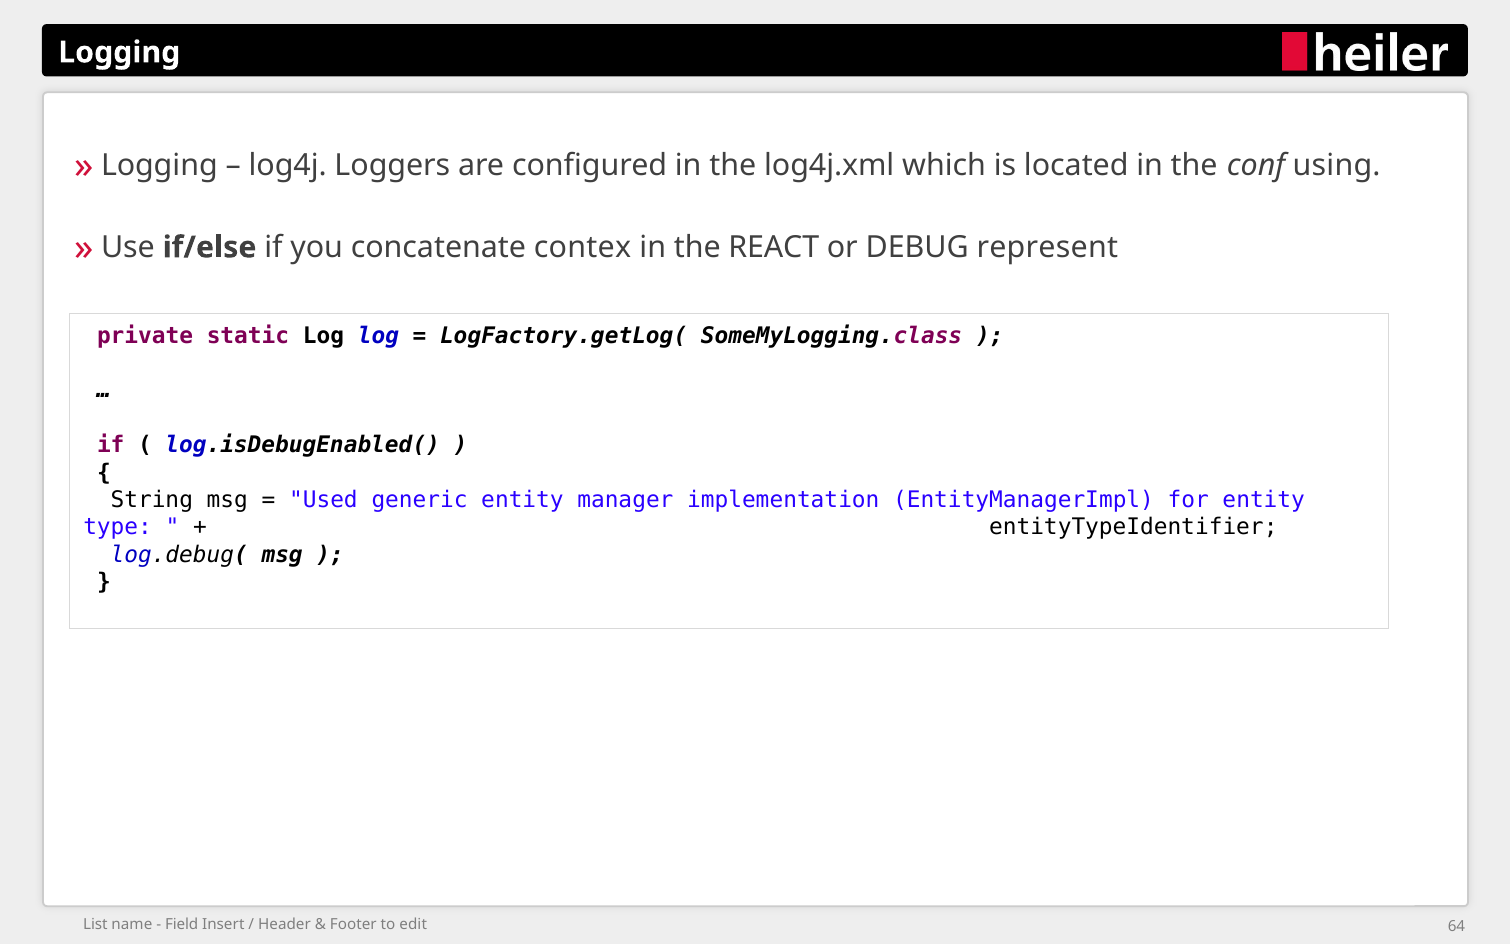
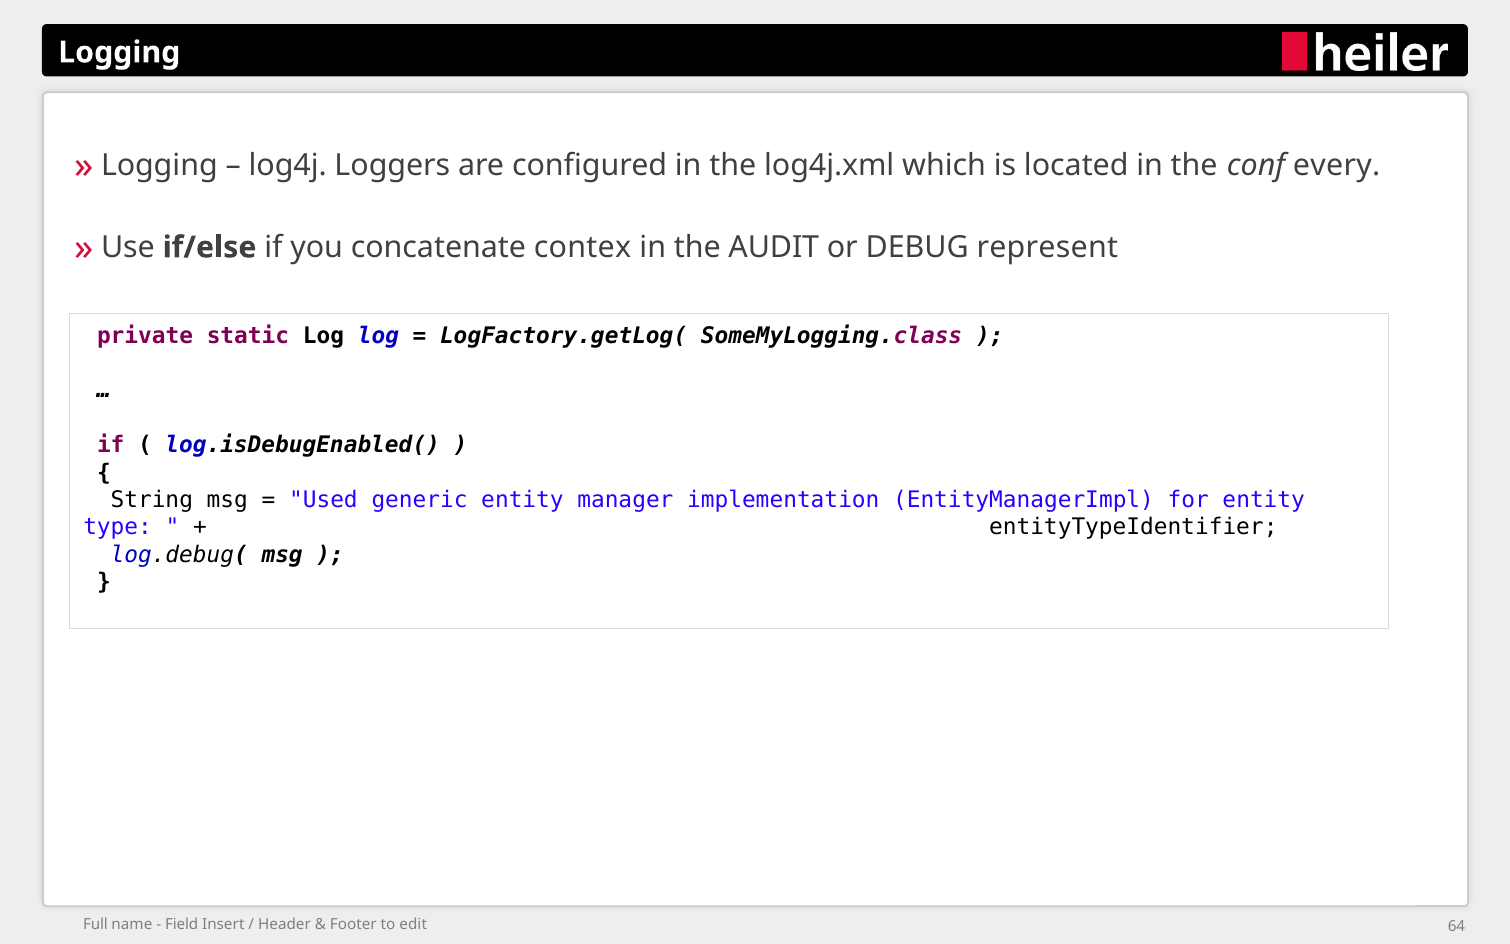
using: using -> every (1337, 166)
REACT: REACT -> AUDIT (774, 247)
List: List -> Full (95, 924)
